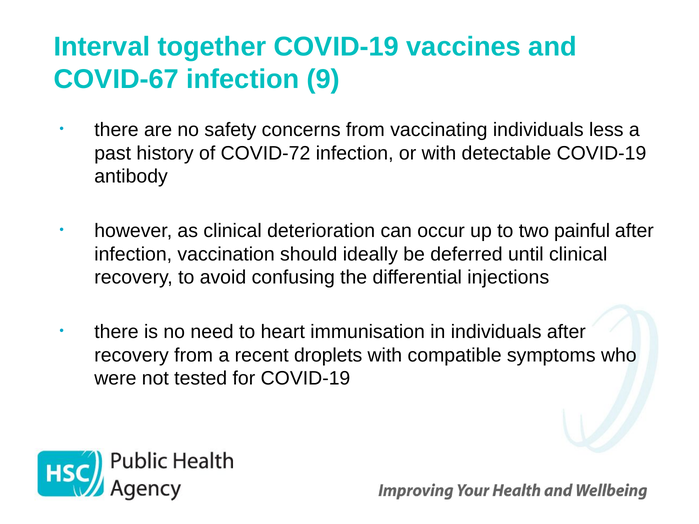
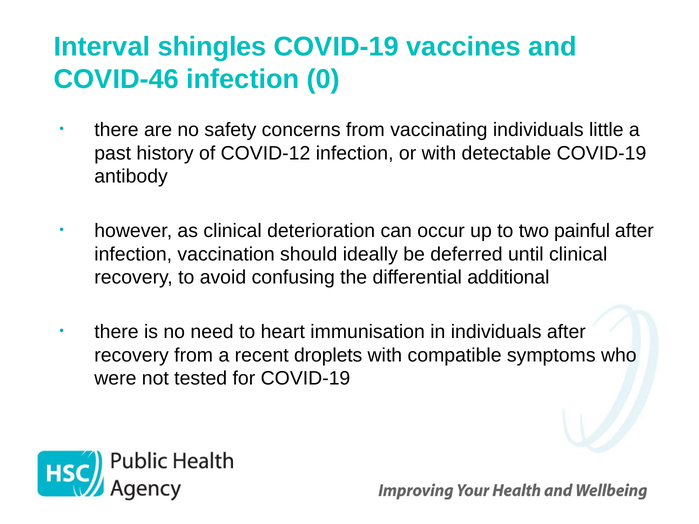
together: together -> shingles (212, 47)
COVID-67: COVID-67 -> COVID-46 (116, 79)
9: 9 -> 0 (323, 79)
less: less -> little (606, 130)
COVID-72: COVID-72 -> COVID-12 (265, 153)
injections: injections -> additional (508, 278)
